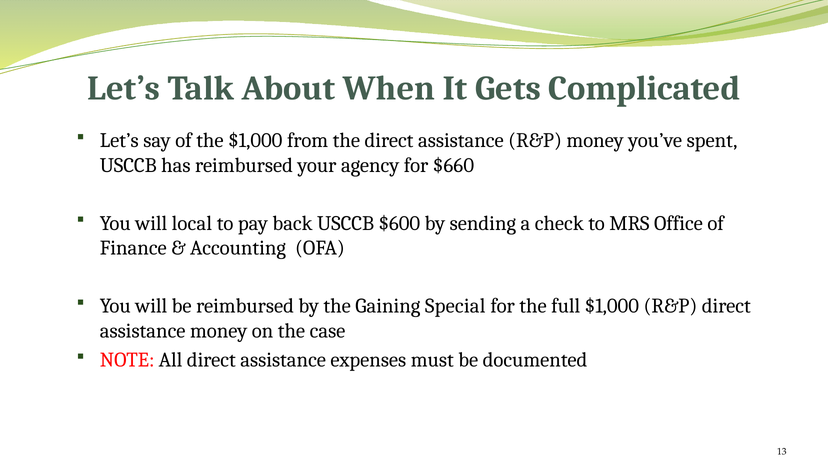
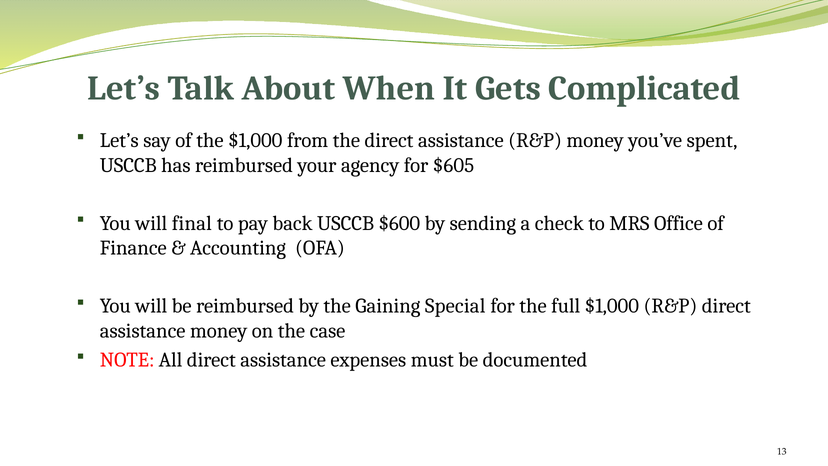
$660: $660 -> $605 (453, 165)
local: local -> final (192, 223)
